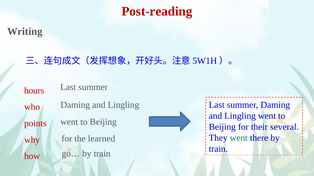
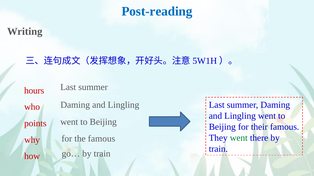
Post-reading colour: red -> blue (157, 11)
their several: several -> famous (285, 127)
the learned: learned -> famous (102, 139)
